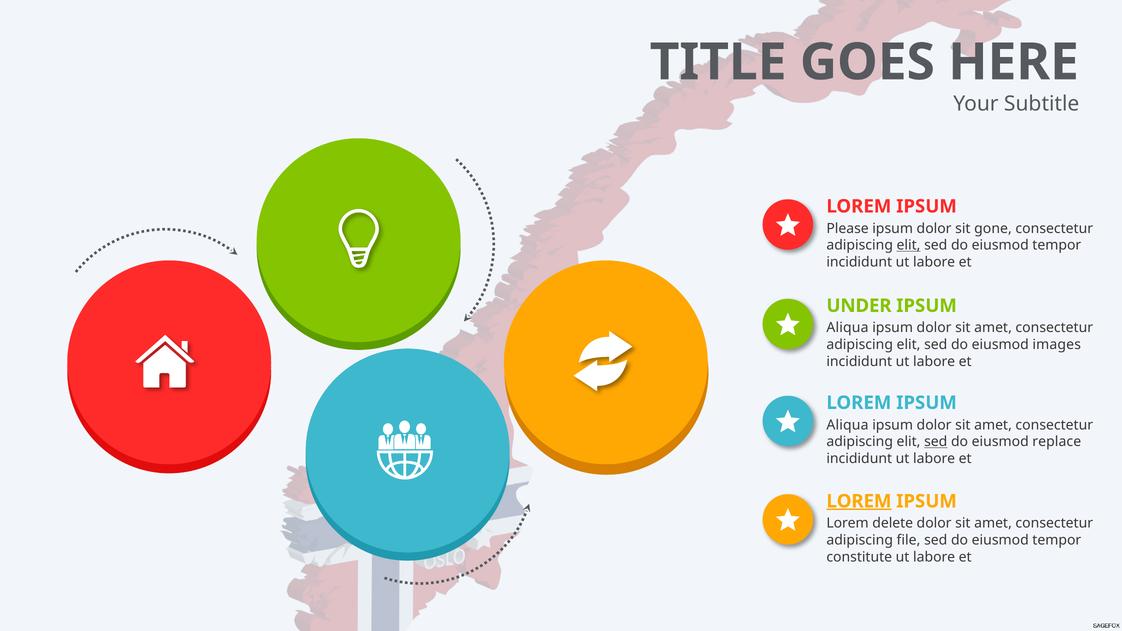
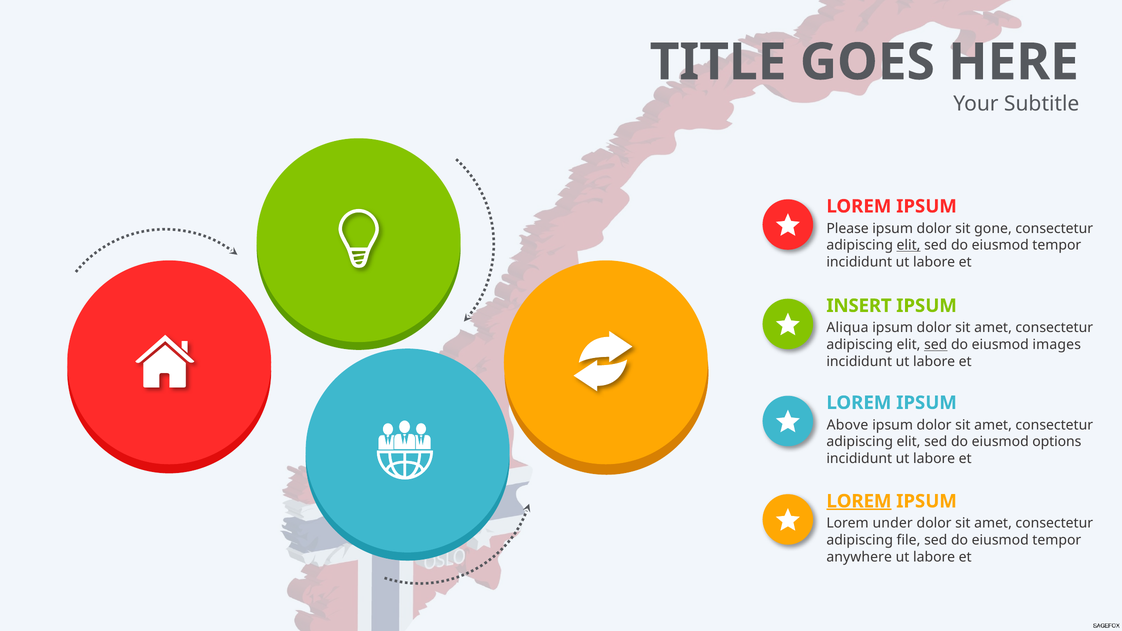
UNDER: UNDER -> INSERT (859, 306)
sed underline: none -> present (936, 345)
Aliqua: Aliqua -> Above (847, 425)
sed underline: present -> none (936, 442)
replace: replace -> options (1057, 442)
delete: delete -> under (893, 523)
constitute: constitute -> anywhere (859, 557)
